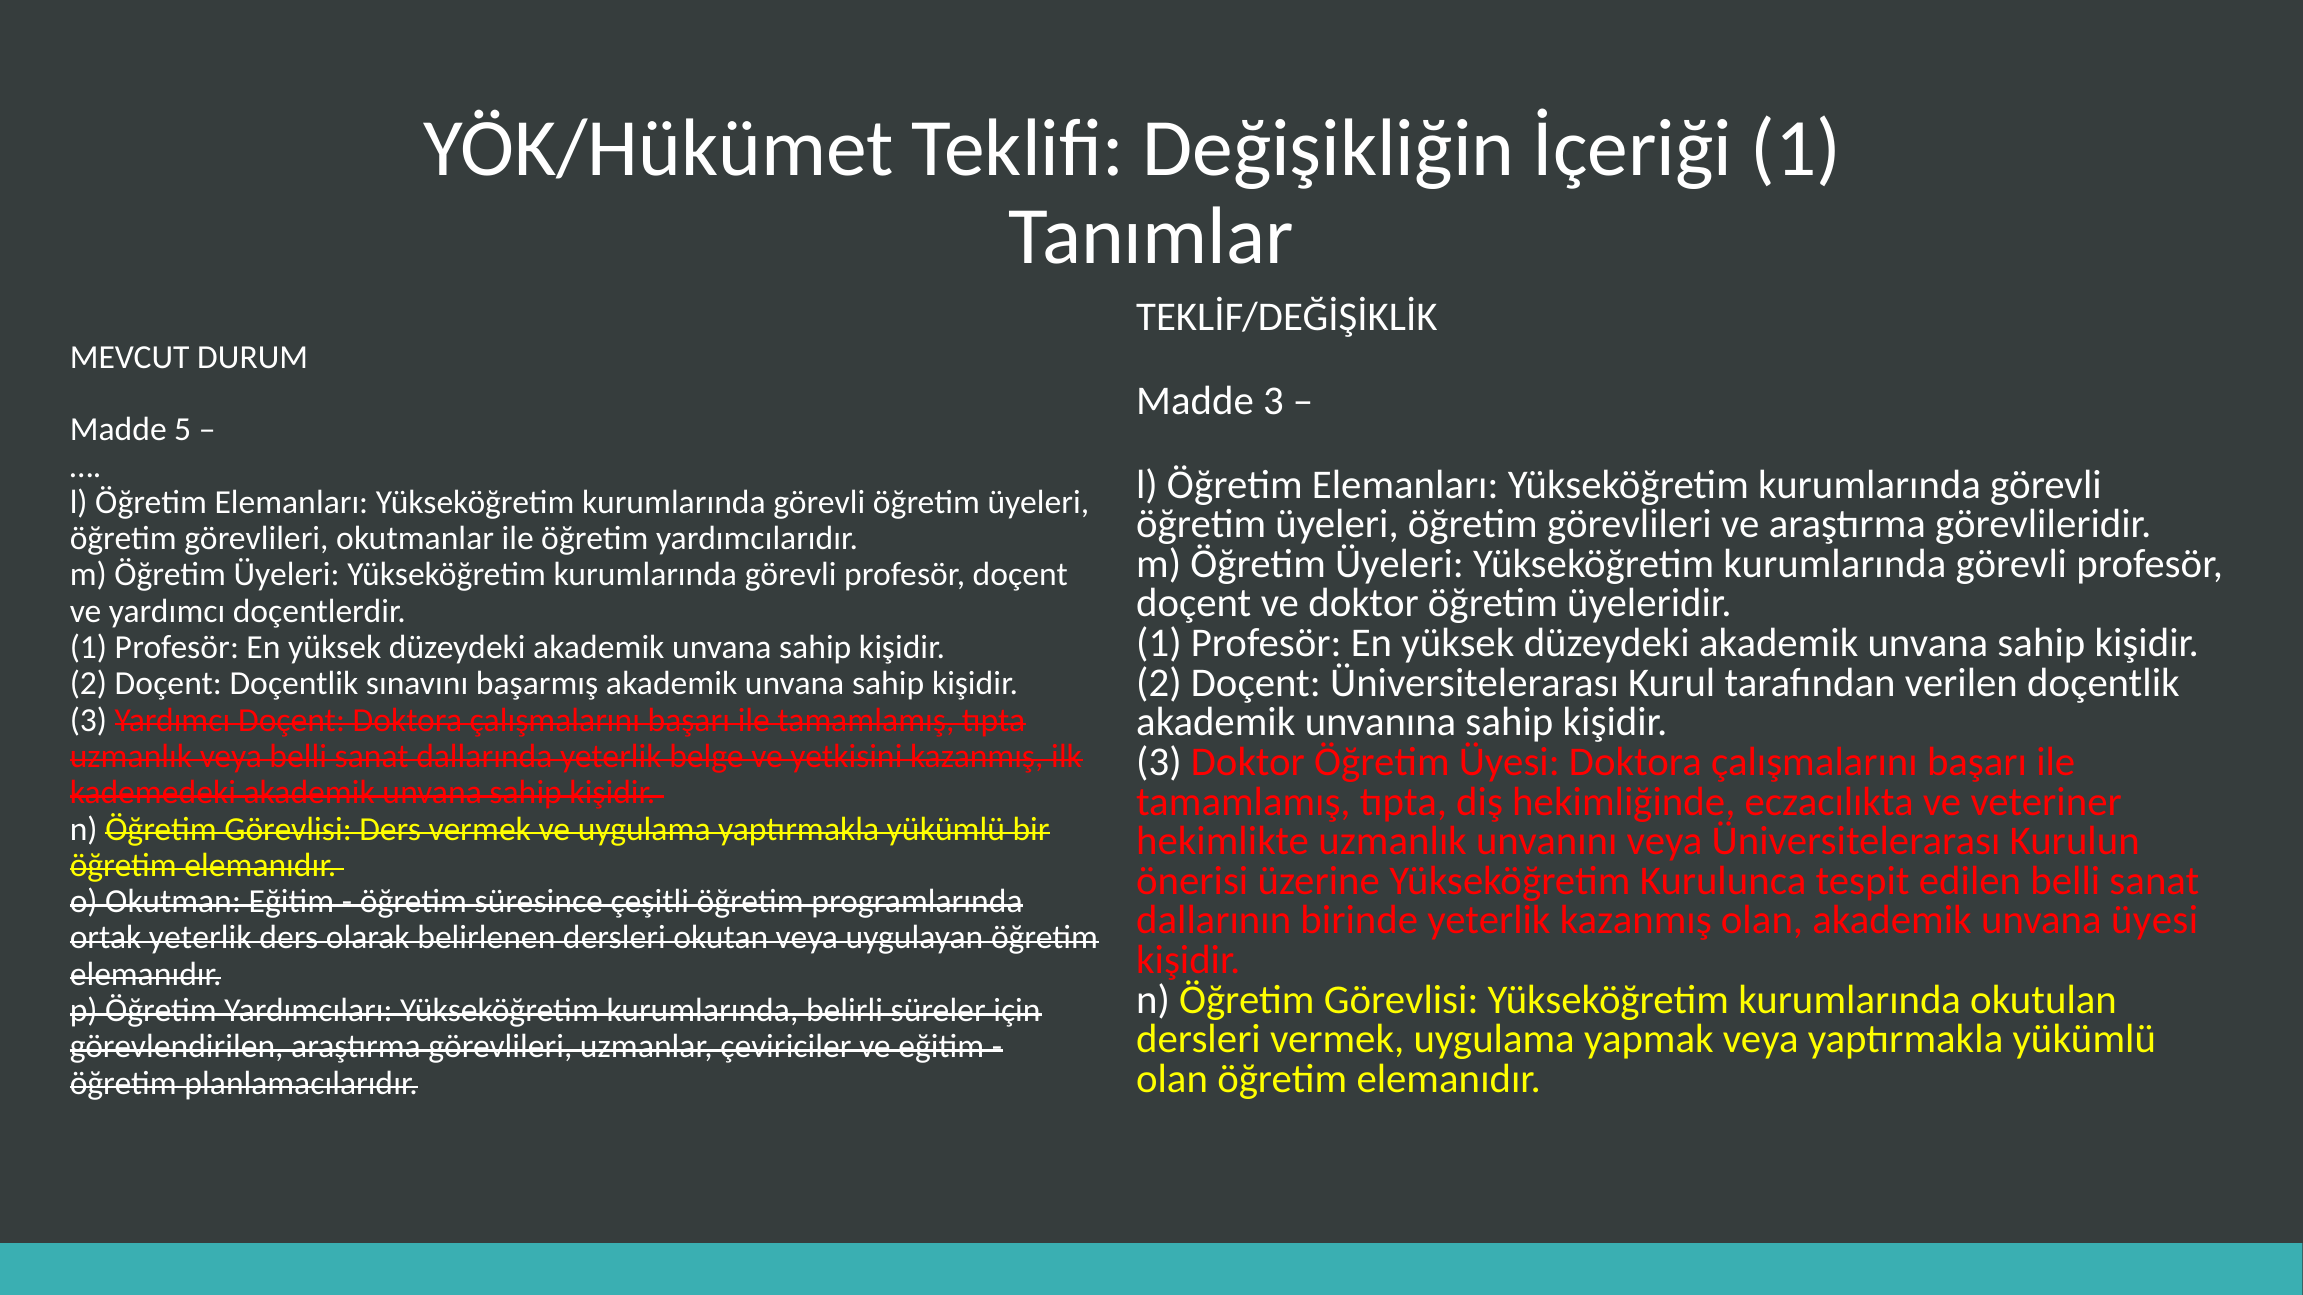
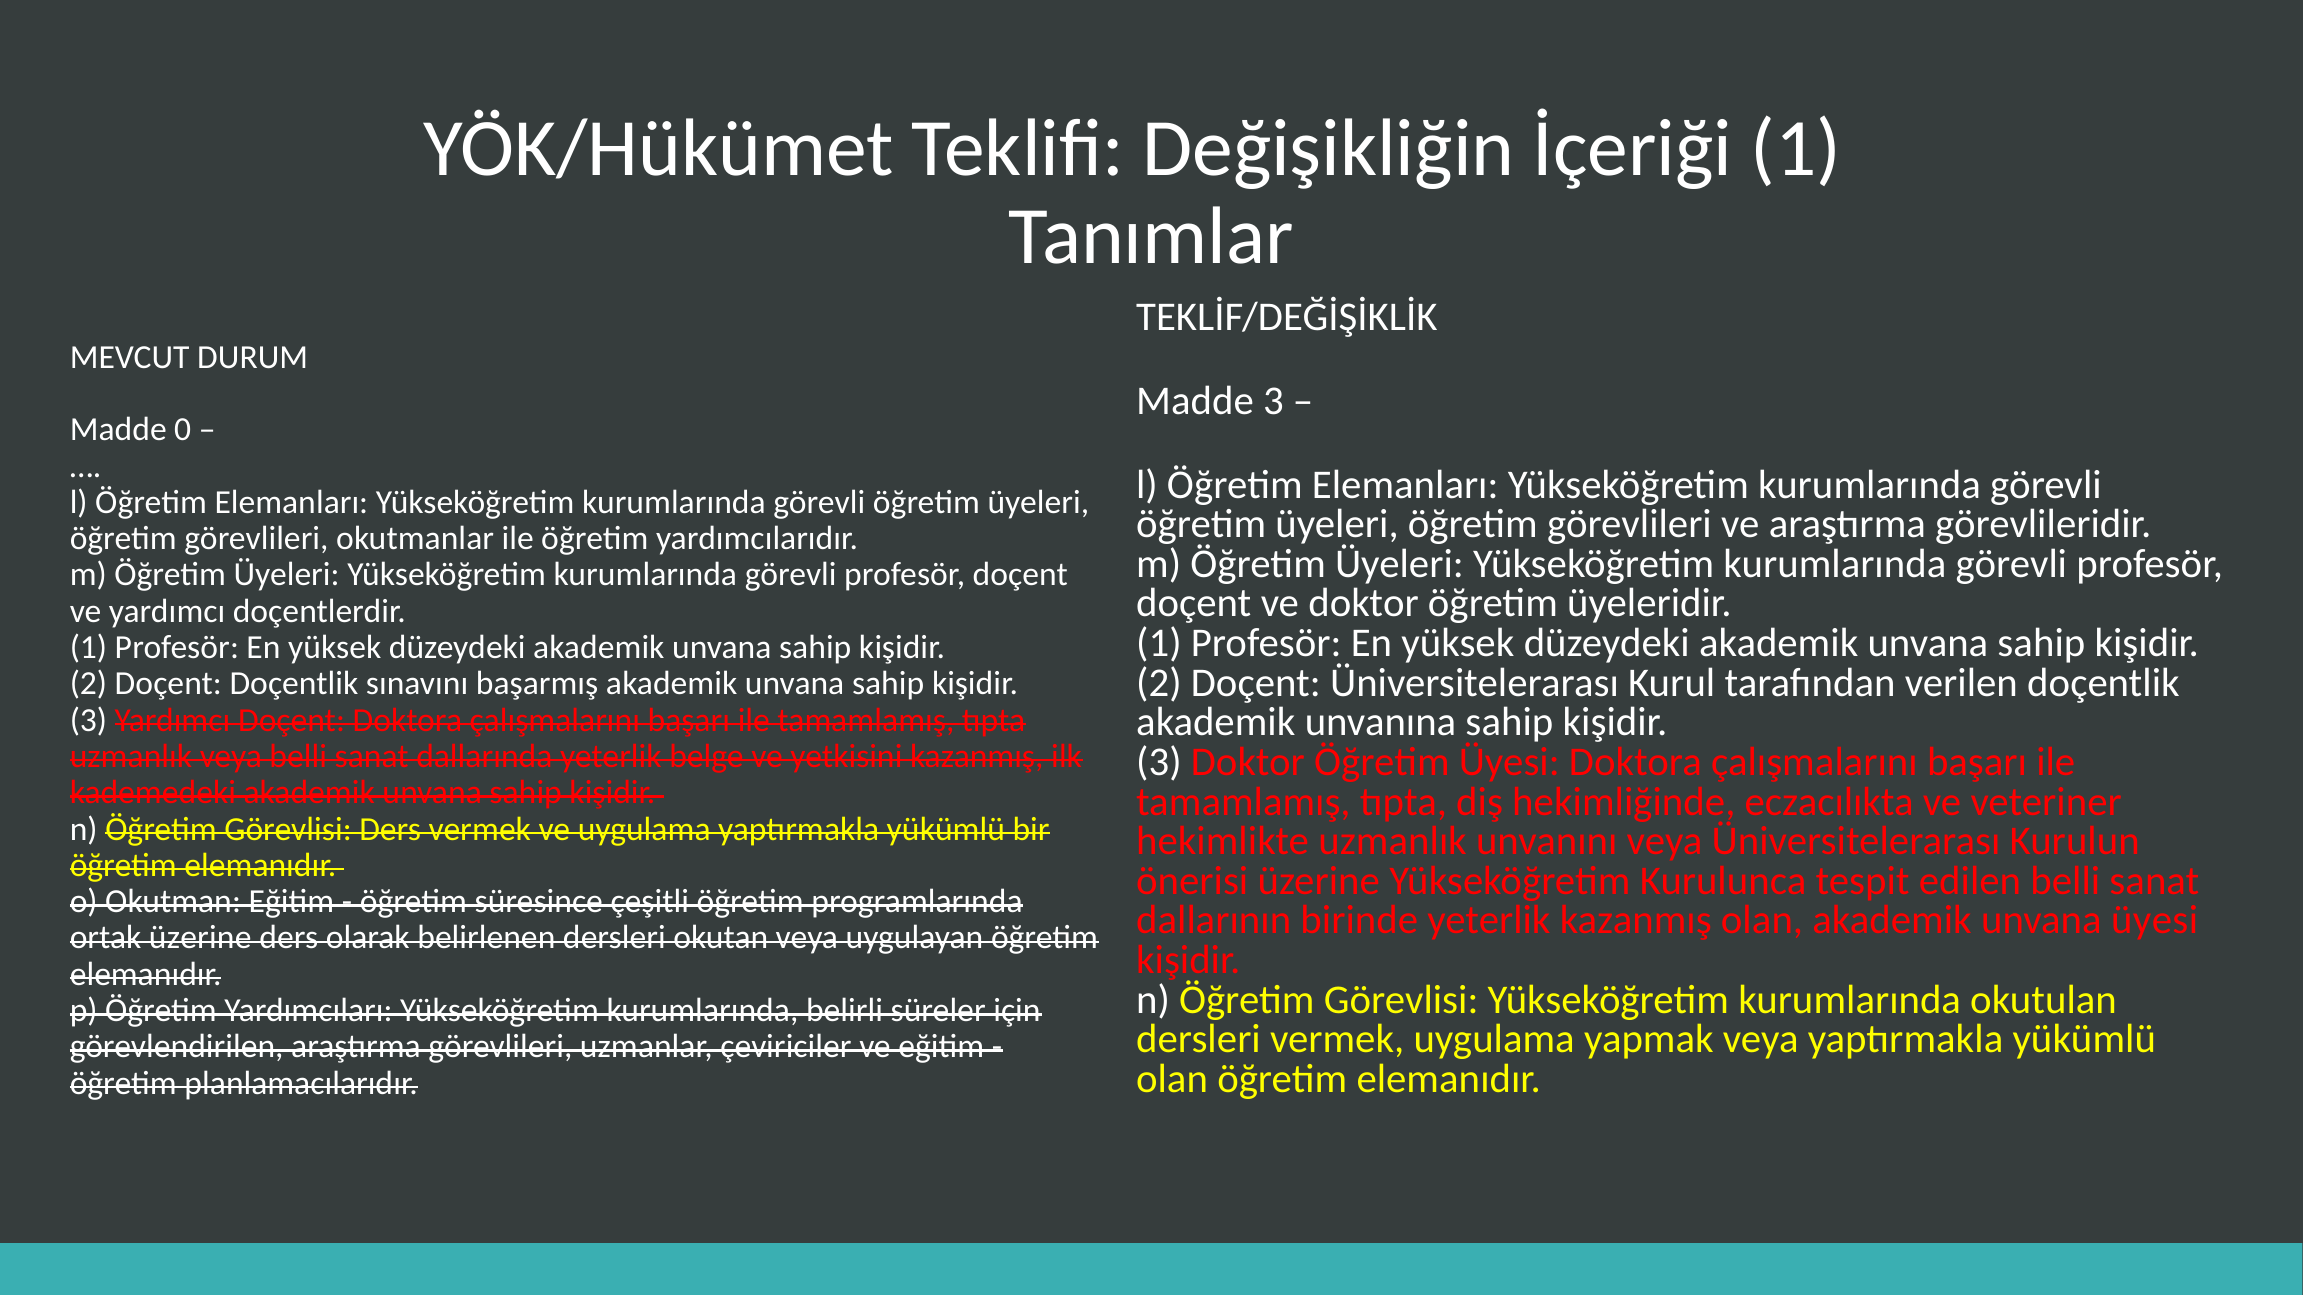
5: 5 -> 0 (183, 430)
ortak yeterlik: yeterlik -> üzerine (200, 938)
